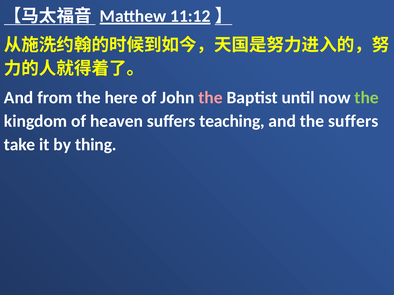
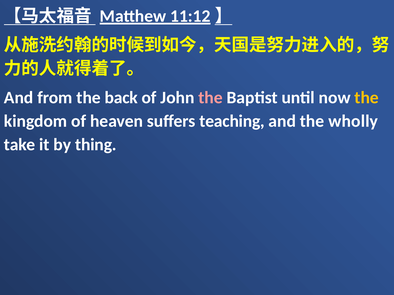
here: here -> back (121, 98)
the colour: light green -> yellow (367, 98)
the suffers: suffers -> wholly (353, 121)
